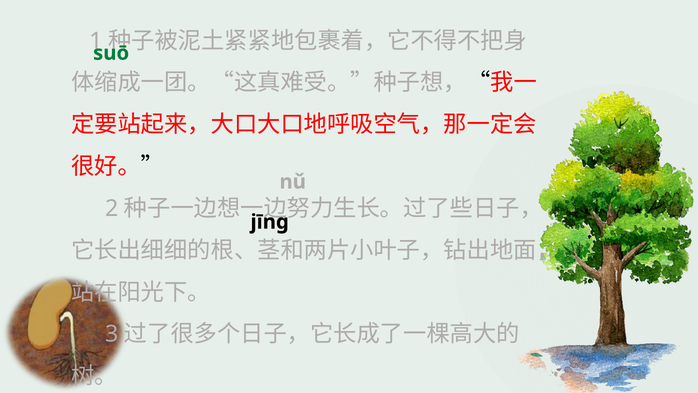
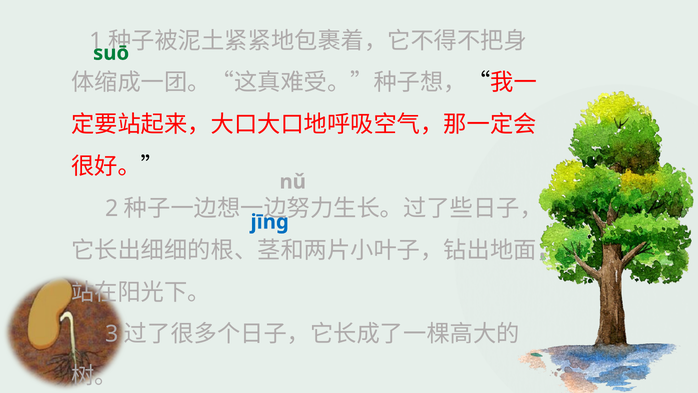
jīng colour: black -> blue (270, 222)
